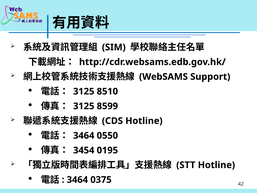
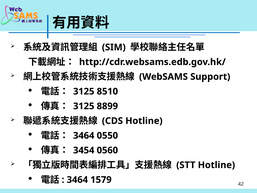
8599: 8599 -> 8899 (107, 106)
0195: 0195 -> 0560 (107, 150)
0375: 0375 -> 1579 (101, 180)
